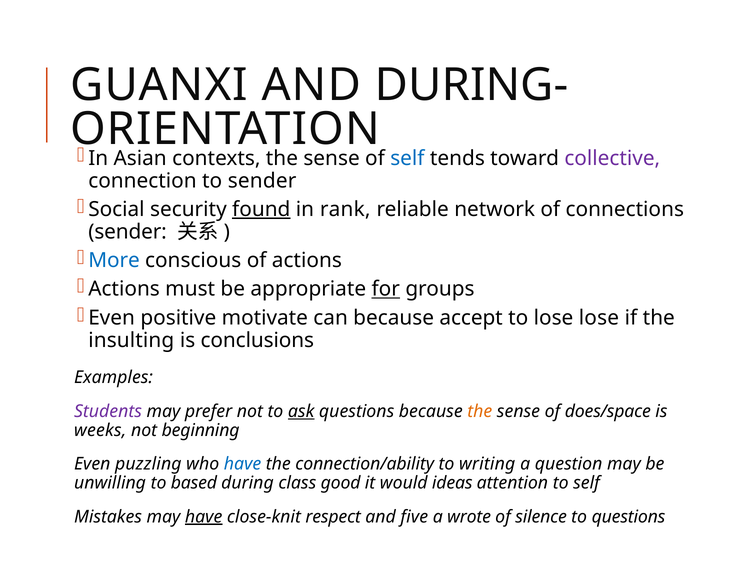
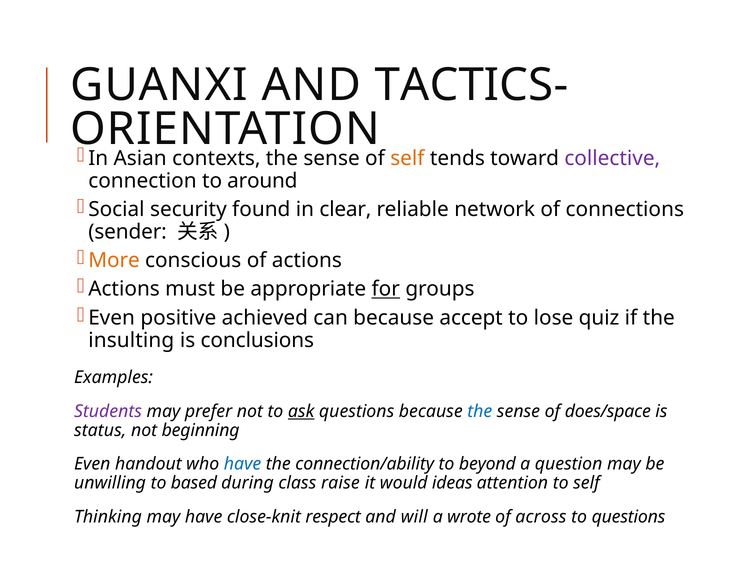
DURING-: DURING- -> TACTICS- (472, 85)
self colour: blue -> orange (407, 158)
to sender: sender -> around (262, 181)
found underline: present -> none (261, 209)
rank: rank -> clear (345, 209)
More colour: blue -> orange (114, 260)
motivate: motivate -> achieved (265, 318)
lose lose: lose -> quiz (599, 318)
the colour: orange -> blue (480, 411)
weeks: weeks -> status (100, 430)
puzzling: puzzling -> handout (148, 464)
writing: writing -> beyond (487, 464)
good: good -> raise (340, 483)
Mistakes: Mistakes -> Thinking (108, 517)
have underline: present -> none (204, 517)
five: five -> will (414, 517)
silence: silence -> across (541, 517)
